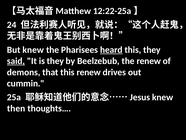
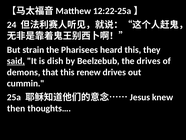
But knew: knew -> strain (33, 50)
heard underline: present -> none (111, 50)
is they: they -> dish (55, 61)
the renew: renew -> drives (149, 61)
